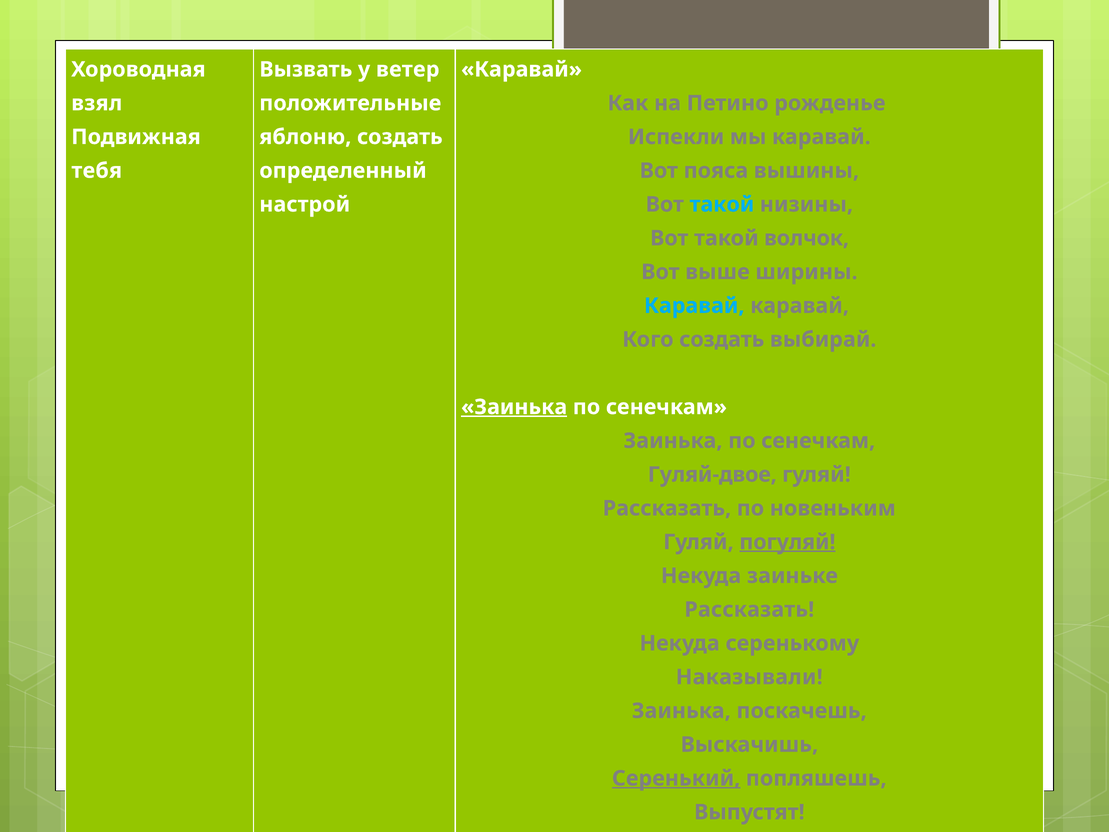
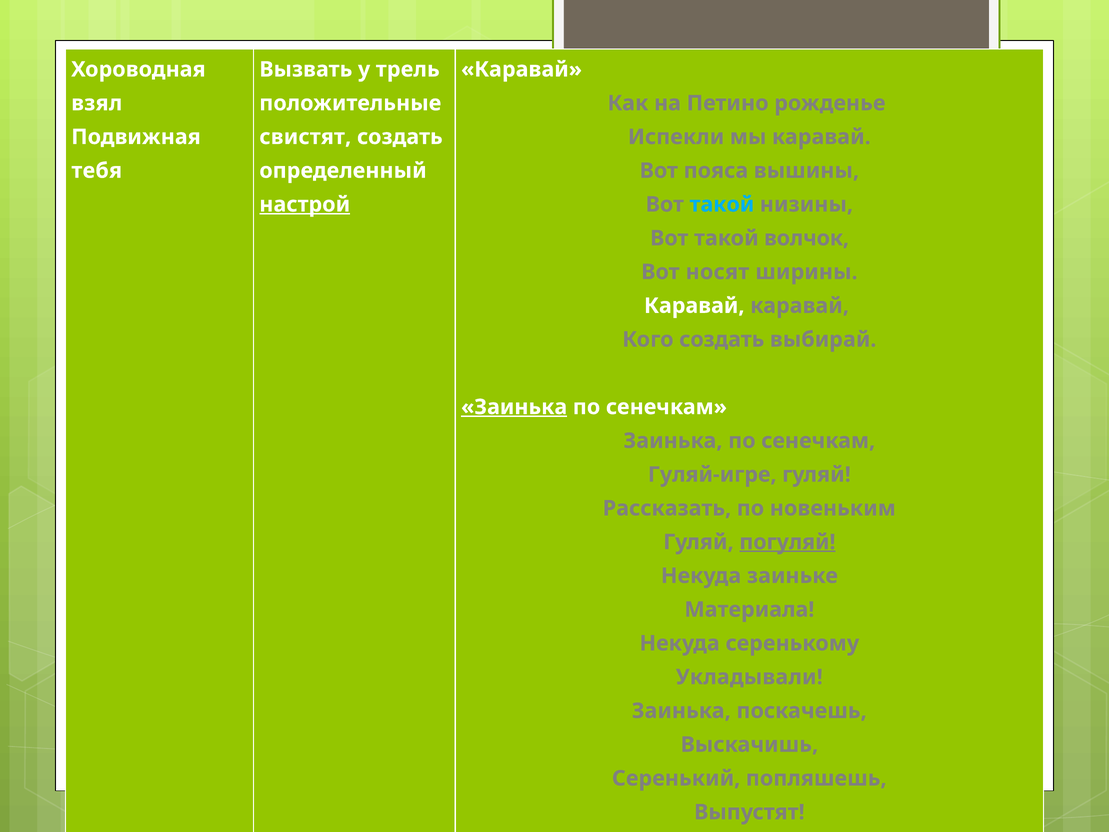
ветер: ветер -> трель (408, 69)
яблоню: яблоню -> свистят (305, 137)
настрой underline: none -> present (305, 204)
выше: выше -> носят (717, 272)
Каравай colour: light blue -> white (694, 306)
Гуляй-двое: Гуляй-двое -> Гуляй-игре (712, 474)
Рассказать: Рассказать -> Материала (749, 609)
Наказывали: Наказывали -> Укладывали (749, 677)
Серенький underline: present -> none (676, 778)
